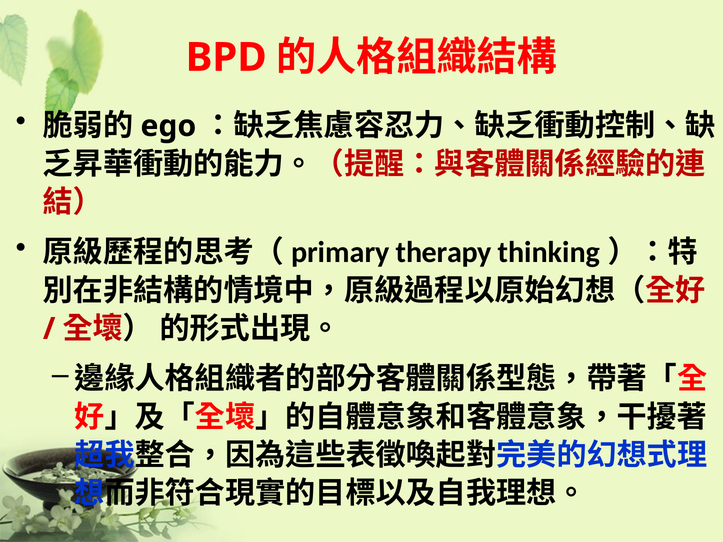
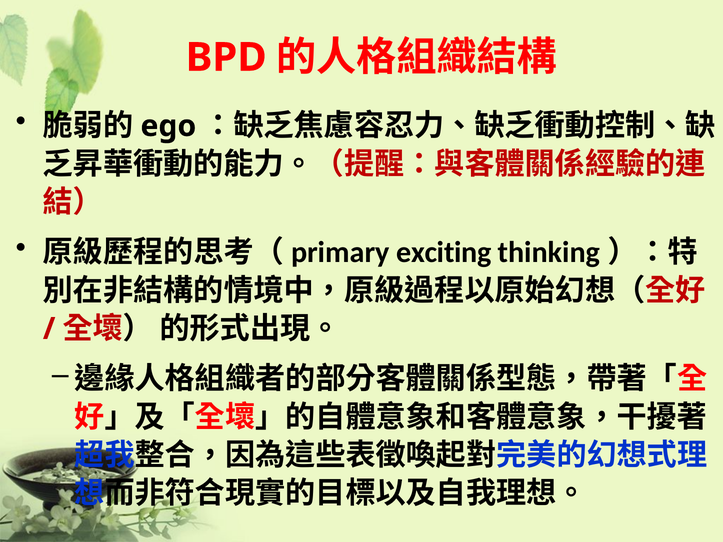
therapy: therapy -> exciting (444, 253)
